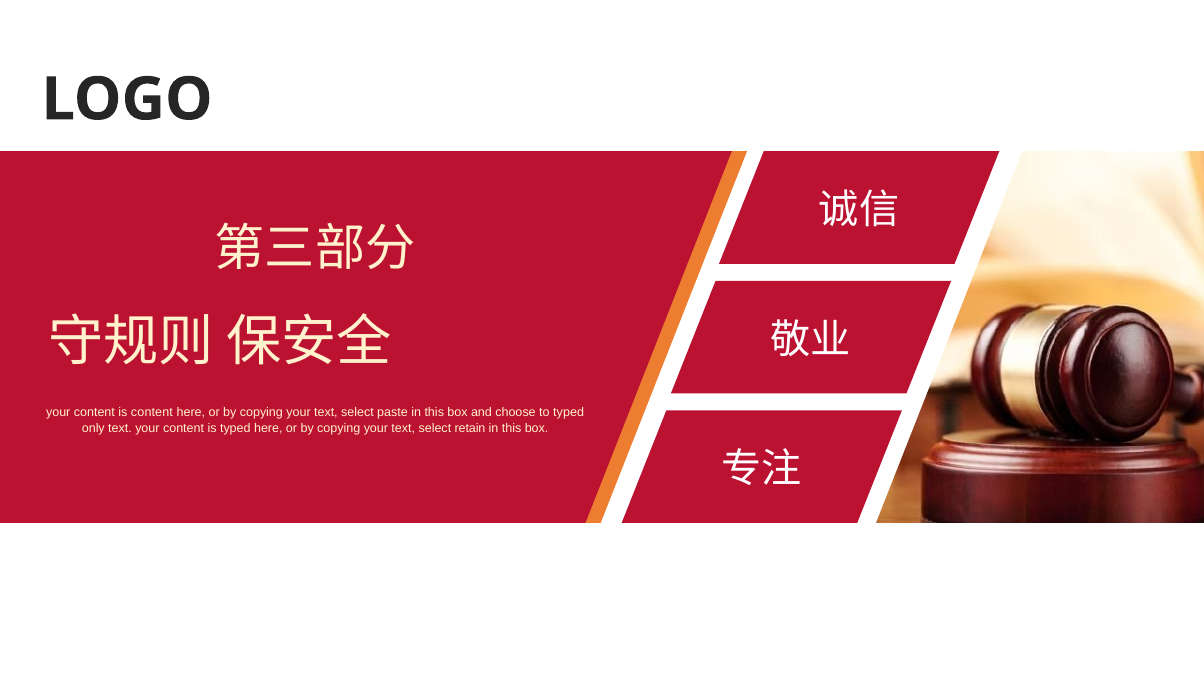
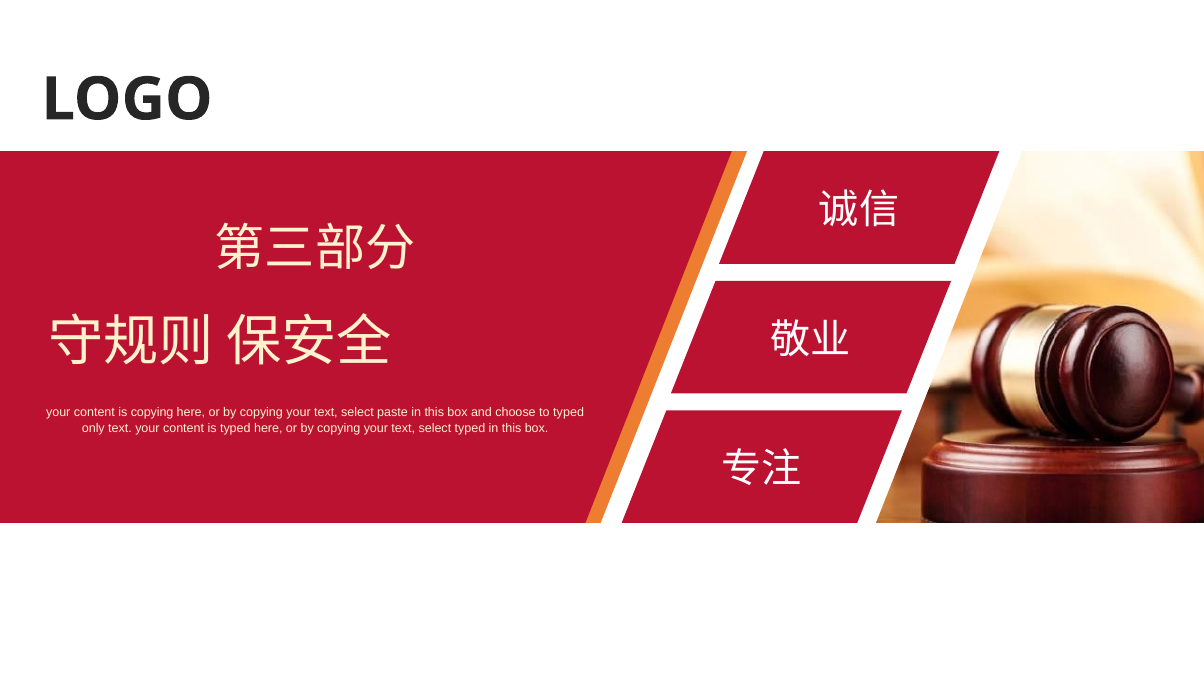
is content: content -> copying (152, 413)
select retain: retain -> typed (470, 428)
